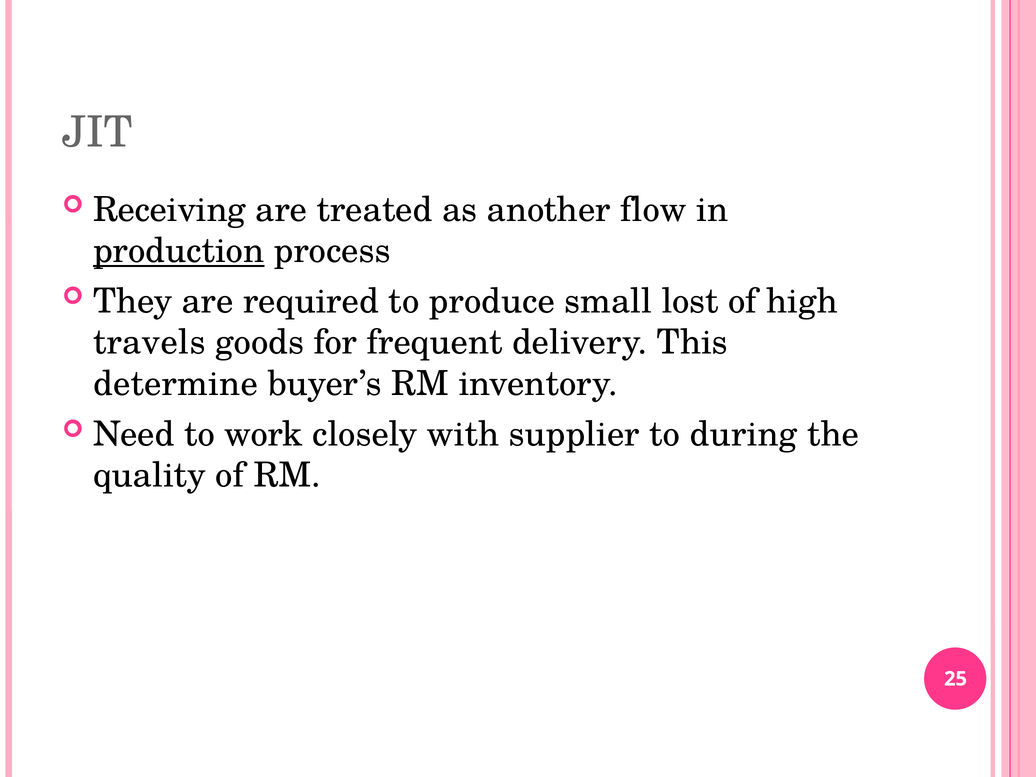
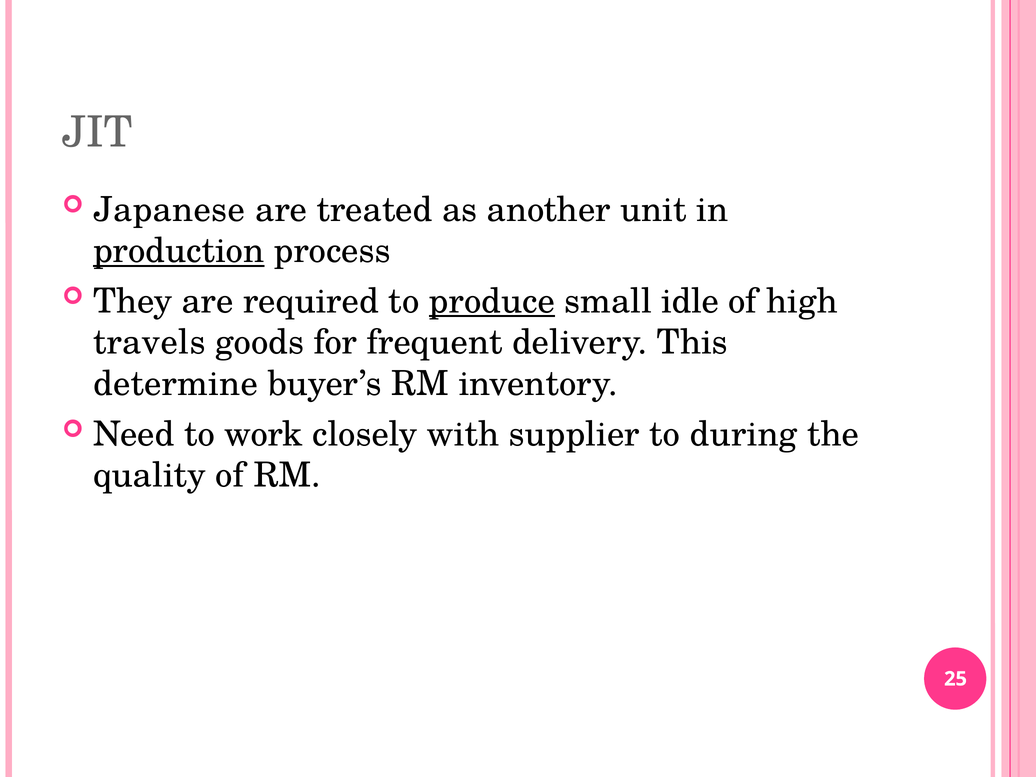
Receiving: Receiving -> Japanese (169, 210)
flow: flow -> unit (653, 210)
produce underline: none -> present (492, 301)
lost: lost -> idle (690, 301)
